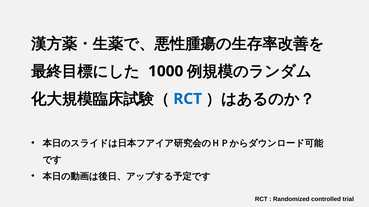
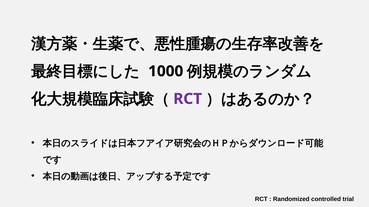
RCT colour: blue -> purple (188, 99)
